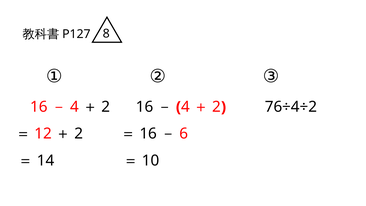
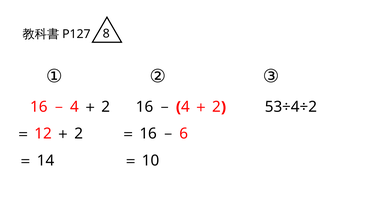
76÷4÷2: 76÷4÷2 -> 53÷4÷2 (291, 107)
